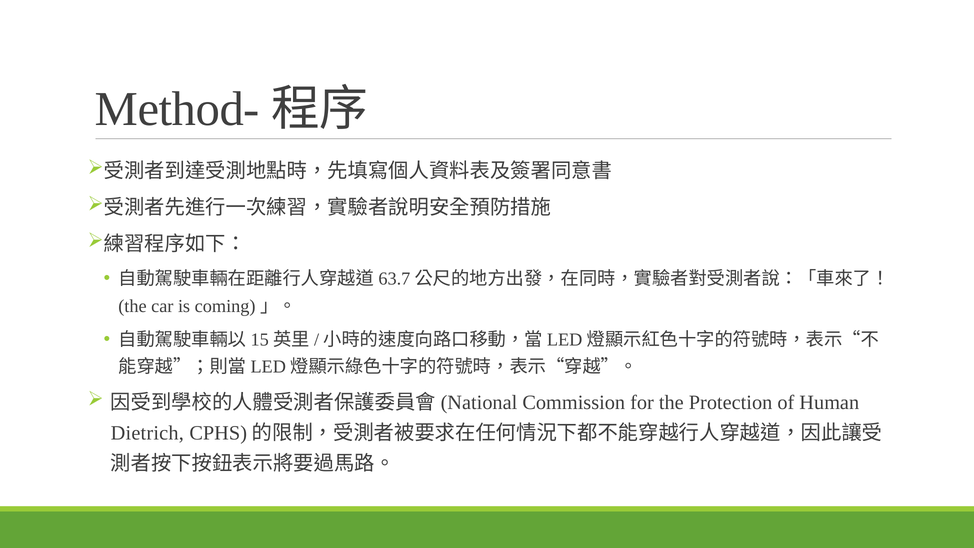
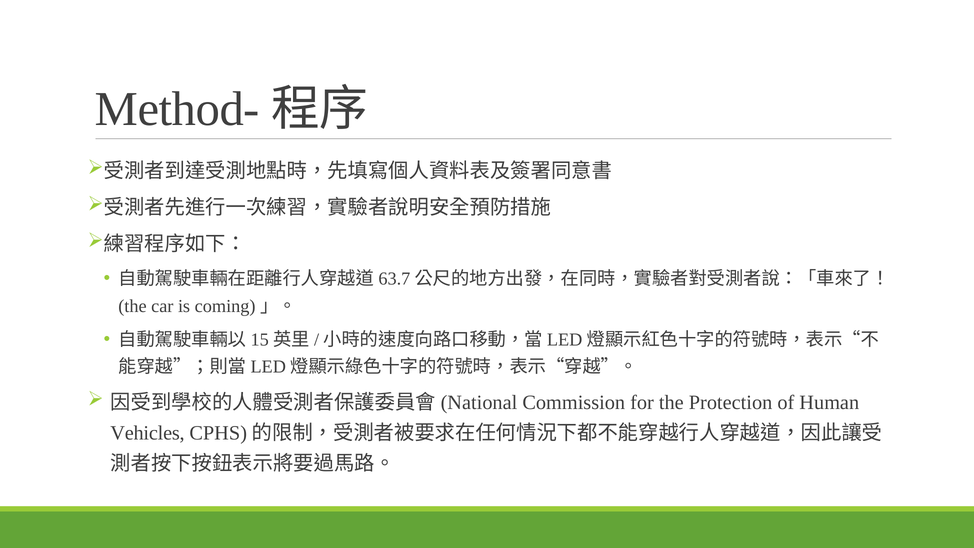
Dietrich: Dietrich -> Vehicles (147, 433)
